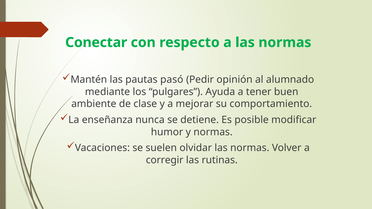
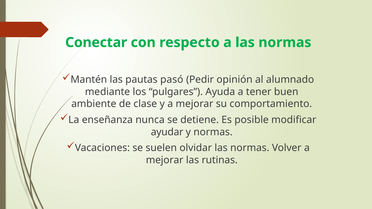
humor: humor -> ayudar (167, 132)
corregir: corregir -> mejorar (165, 160)
